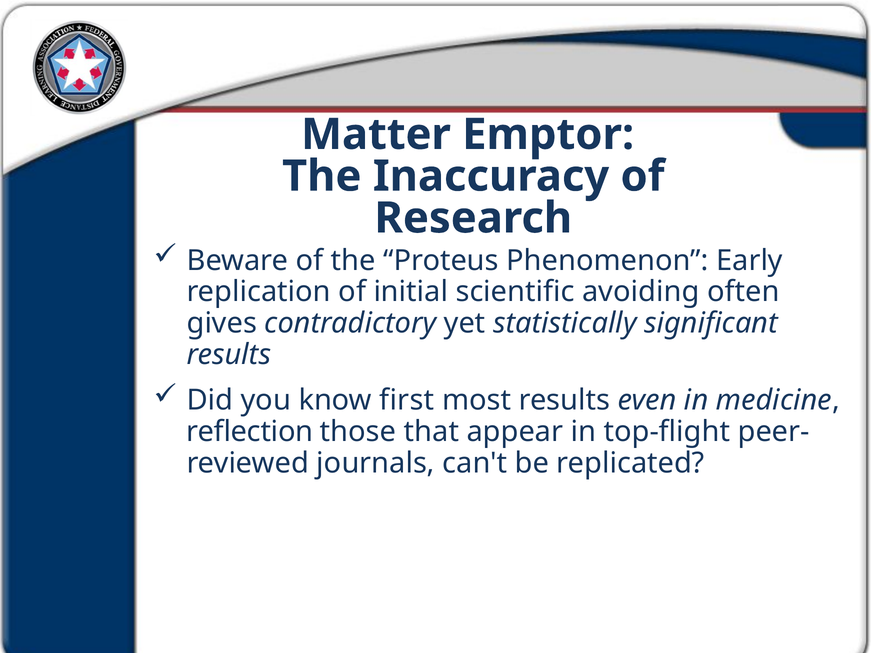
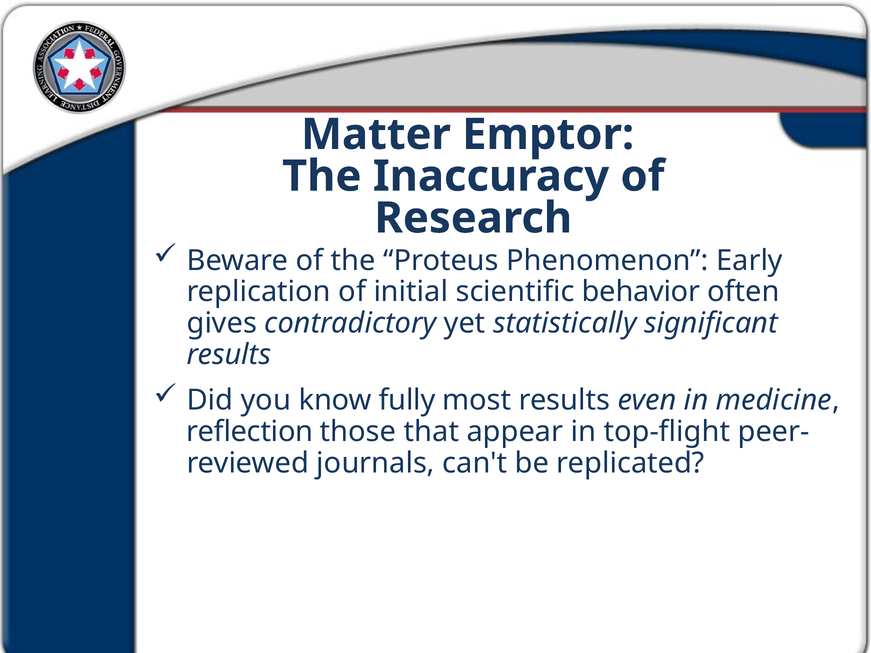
avoiding: avoiding -> behavior (641, 292)
first: first -> fully (407, 400)
